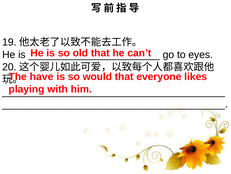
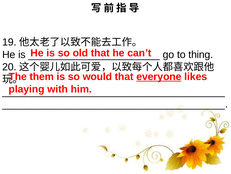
eyes: eyes -> thing (201, 54)
have: have -> them (42, 76)
everyone underline: none -> present (159, 76)
